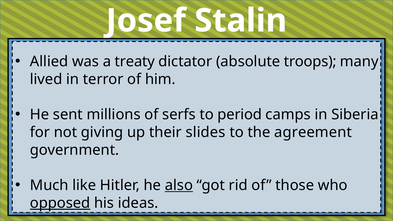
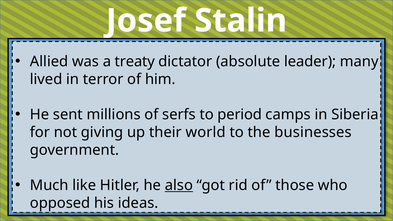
troops: troops -> leader (310, 62)
slides: slides -> world (206, 132)
agreement: agreement -> businesses (313, 132)
opposed underline: present -> none (60, 203)
